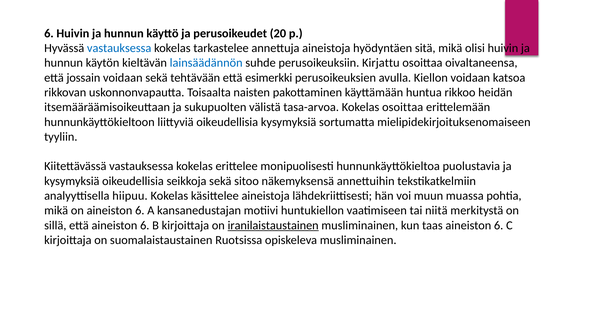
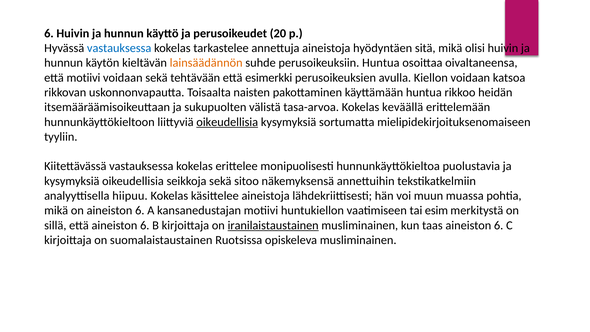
lainsäädännön colour: blue -> orange (206, 63)
perusoikeuksiin Kirjattu: Kirjattu -> Huntua (381, 63)
että jossain: jossain -> motiivi (83, 78)
Kokelas osoittaa: osoittaa -> keväällä (403, 107)
oikeudellisia underline: none -> present (227, 122)
niitä: niitä -> esim (436, 210)
